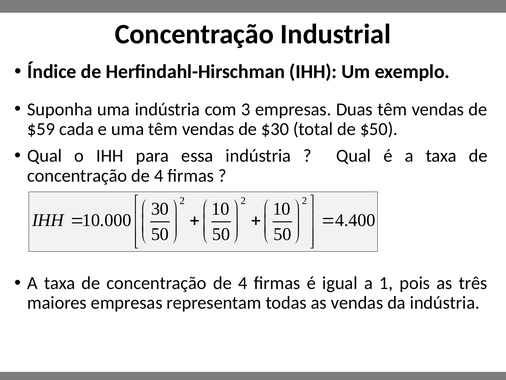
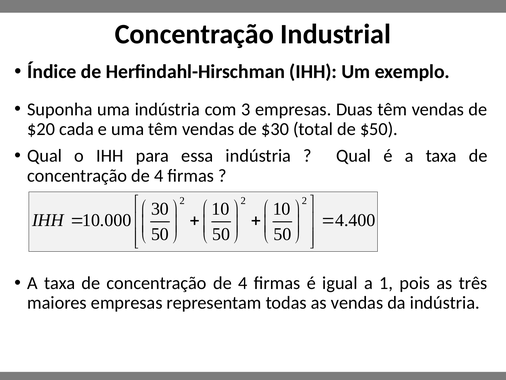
$59: $59 -> $20 (41, 129)
